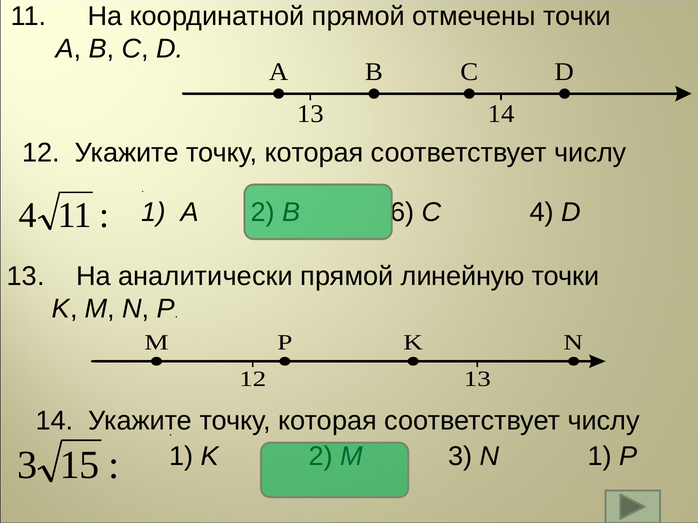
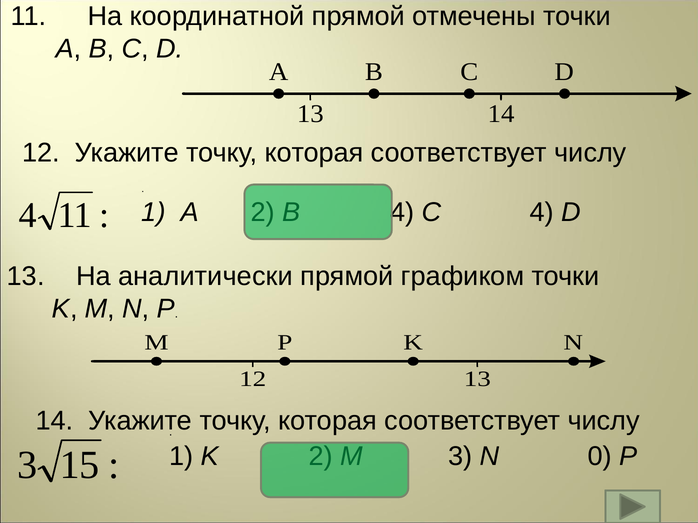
6: 6 -> 4 (402, 213)
линейную: линейную -> графиком (463, 276)
N 1: 1 -> 0 (600, 457)
